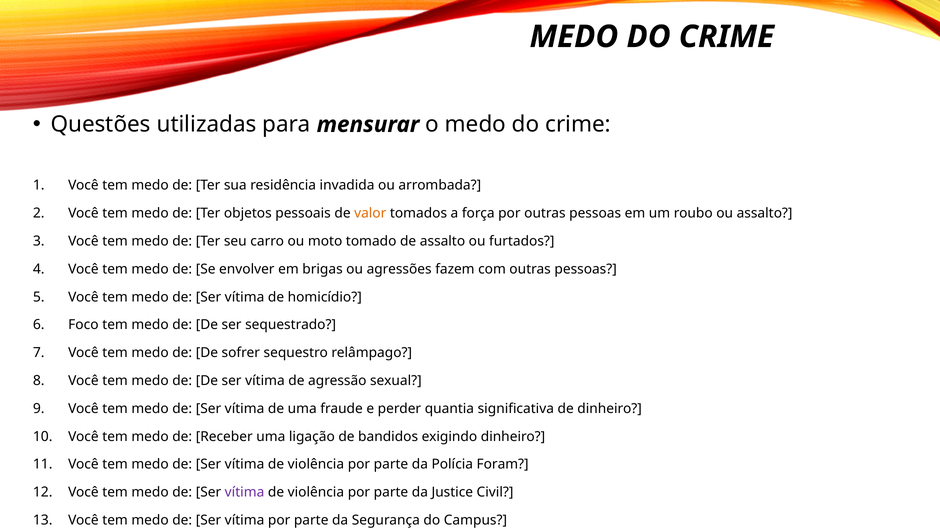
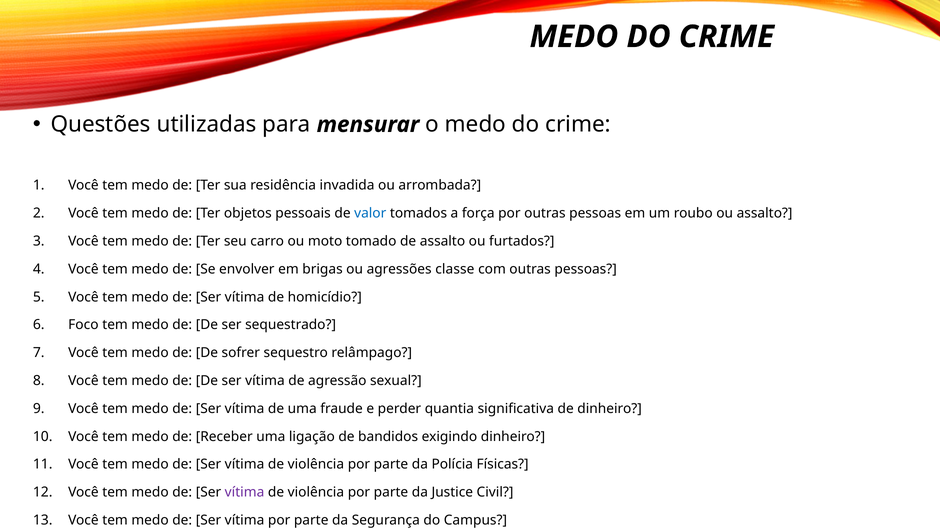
valor colour: orange -> blue (370, 213)
fazem: fazem -> classe (455, 269)
Foram: Foram -> Físicas (503, 464)
